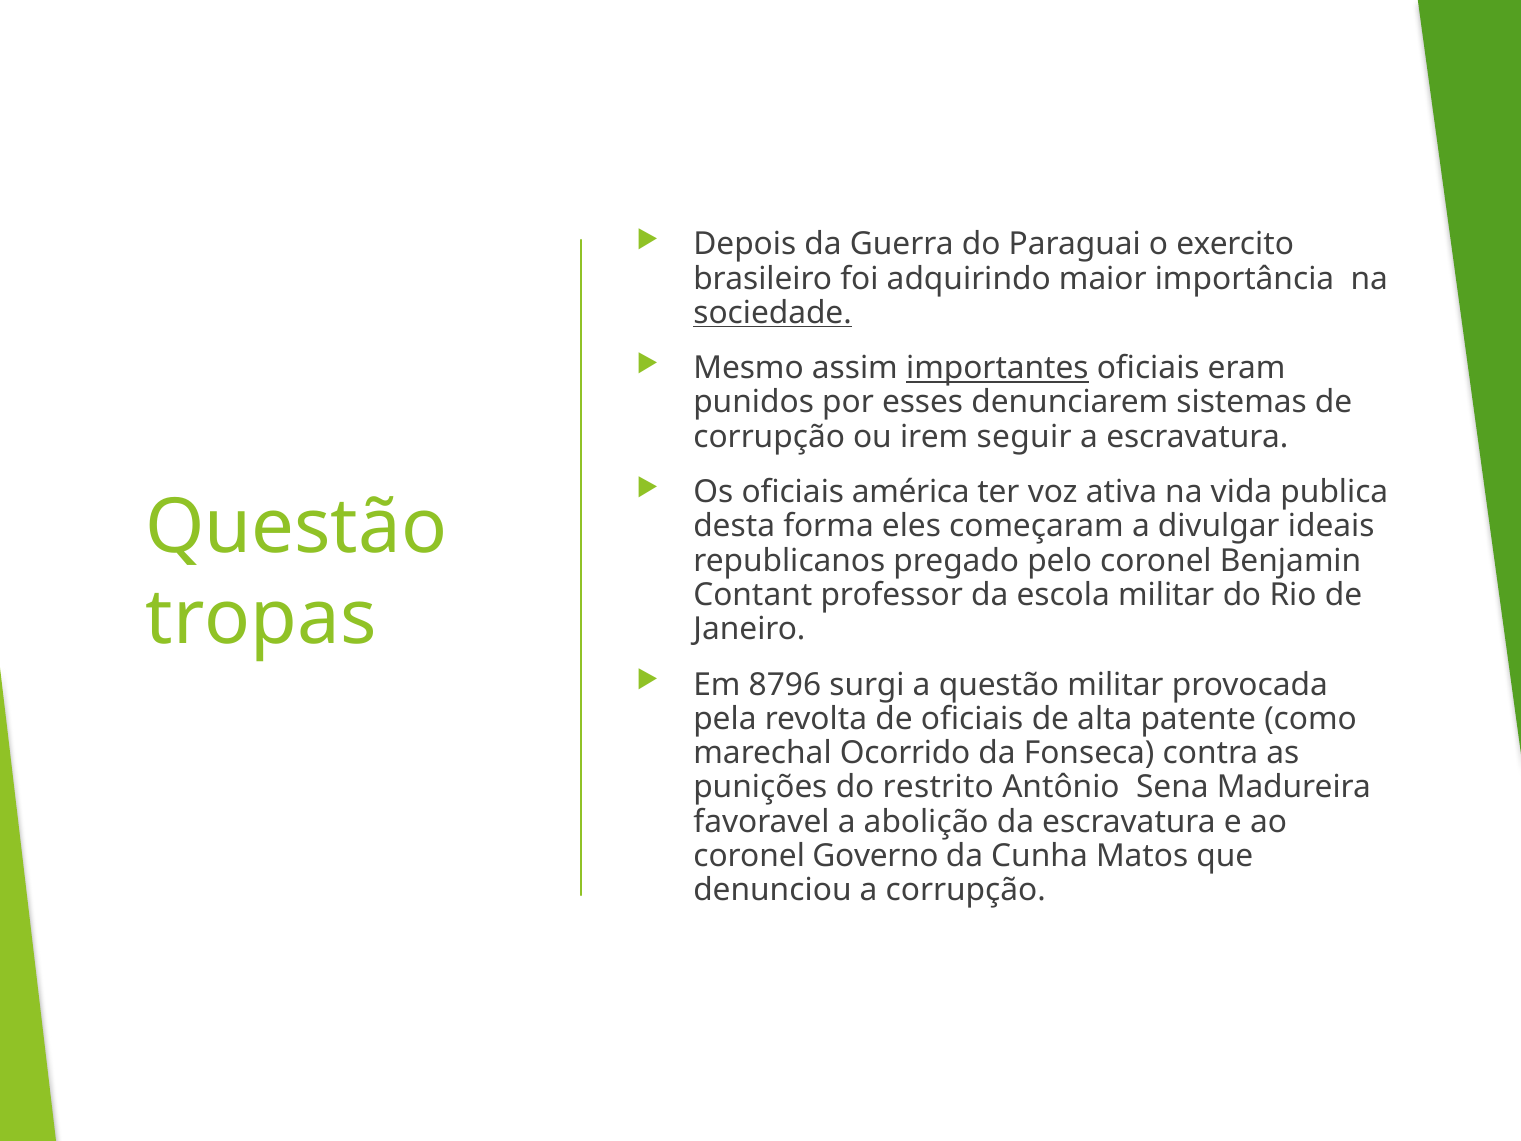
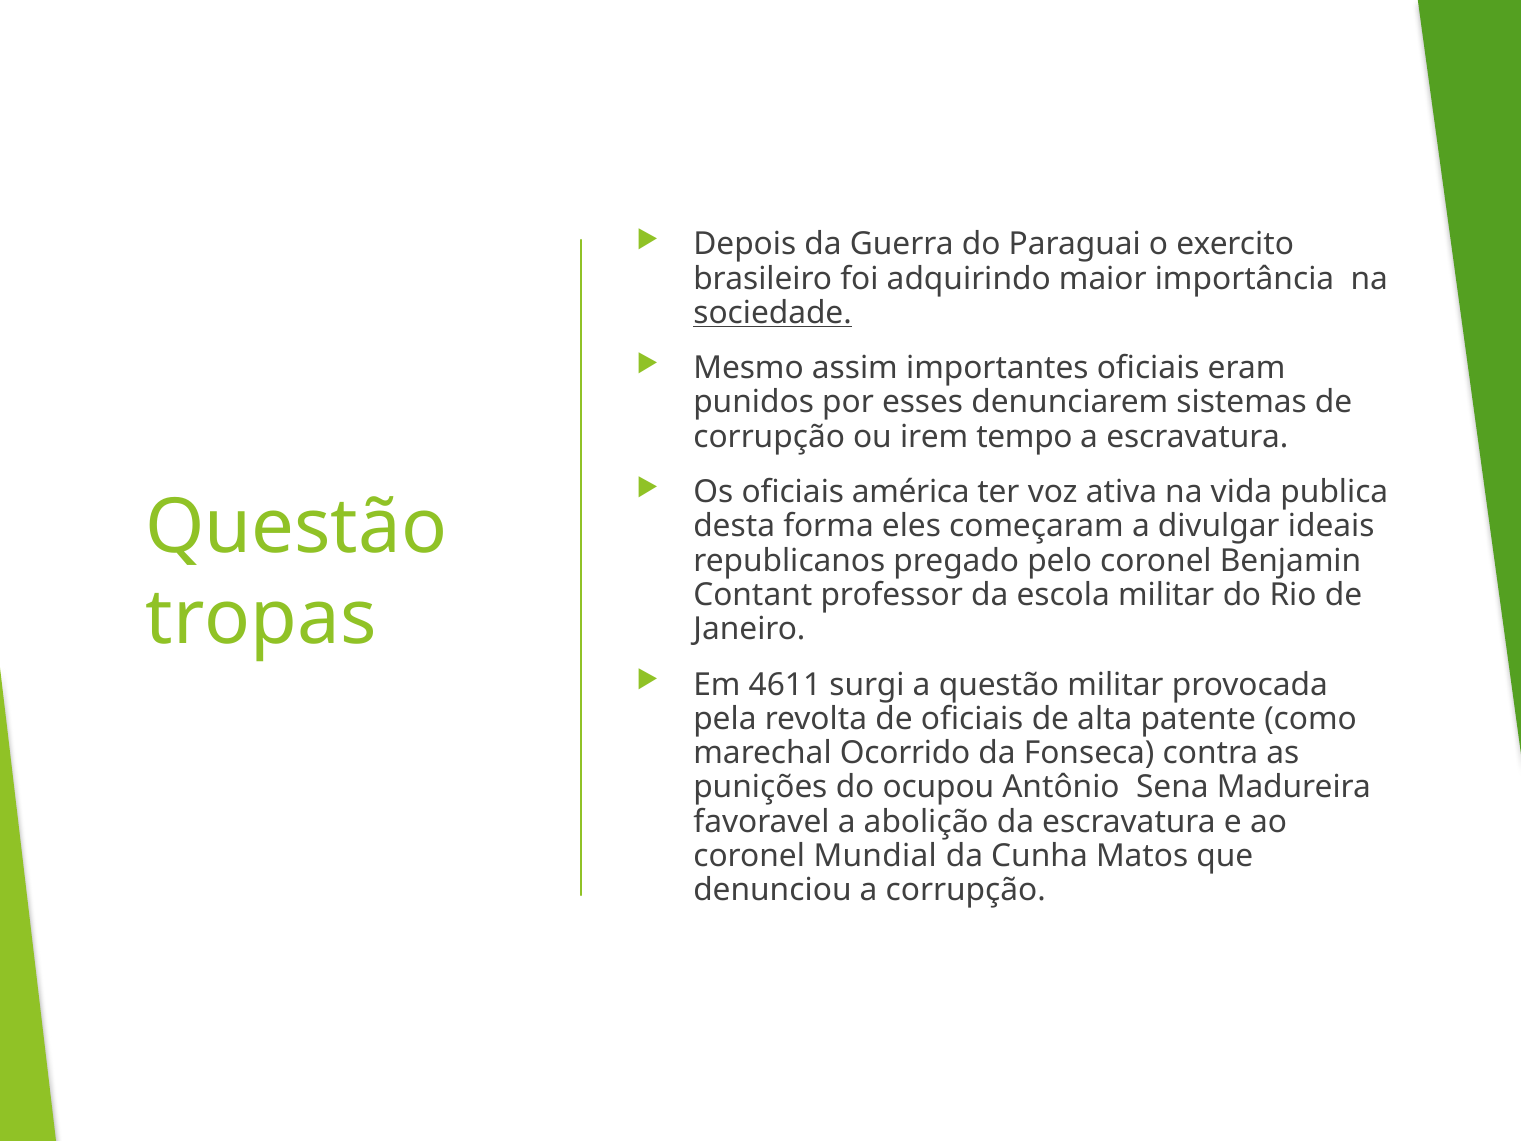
importantes underline: present -> none (997, 368)
seguir: seguir -> tempo (1024, 437)
8796: 8796 -> 4611 (785, 684)
restrito: restrito -> ocupou (938, 787)
Governo: Governo -> Mundial (875, 856)
